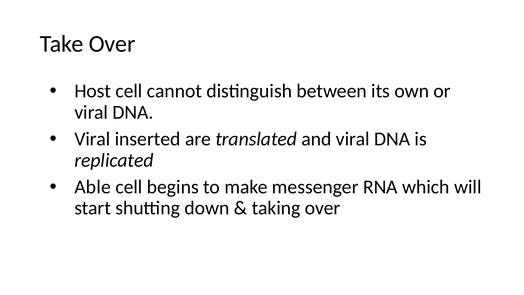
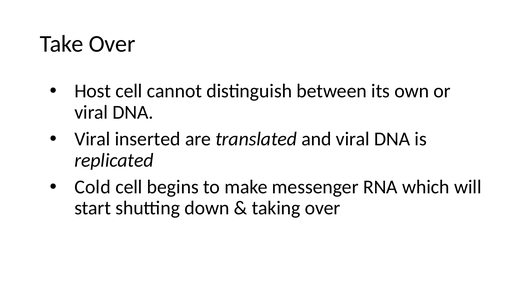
Able: Able -> Cold (93, 187)
